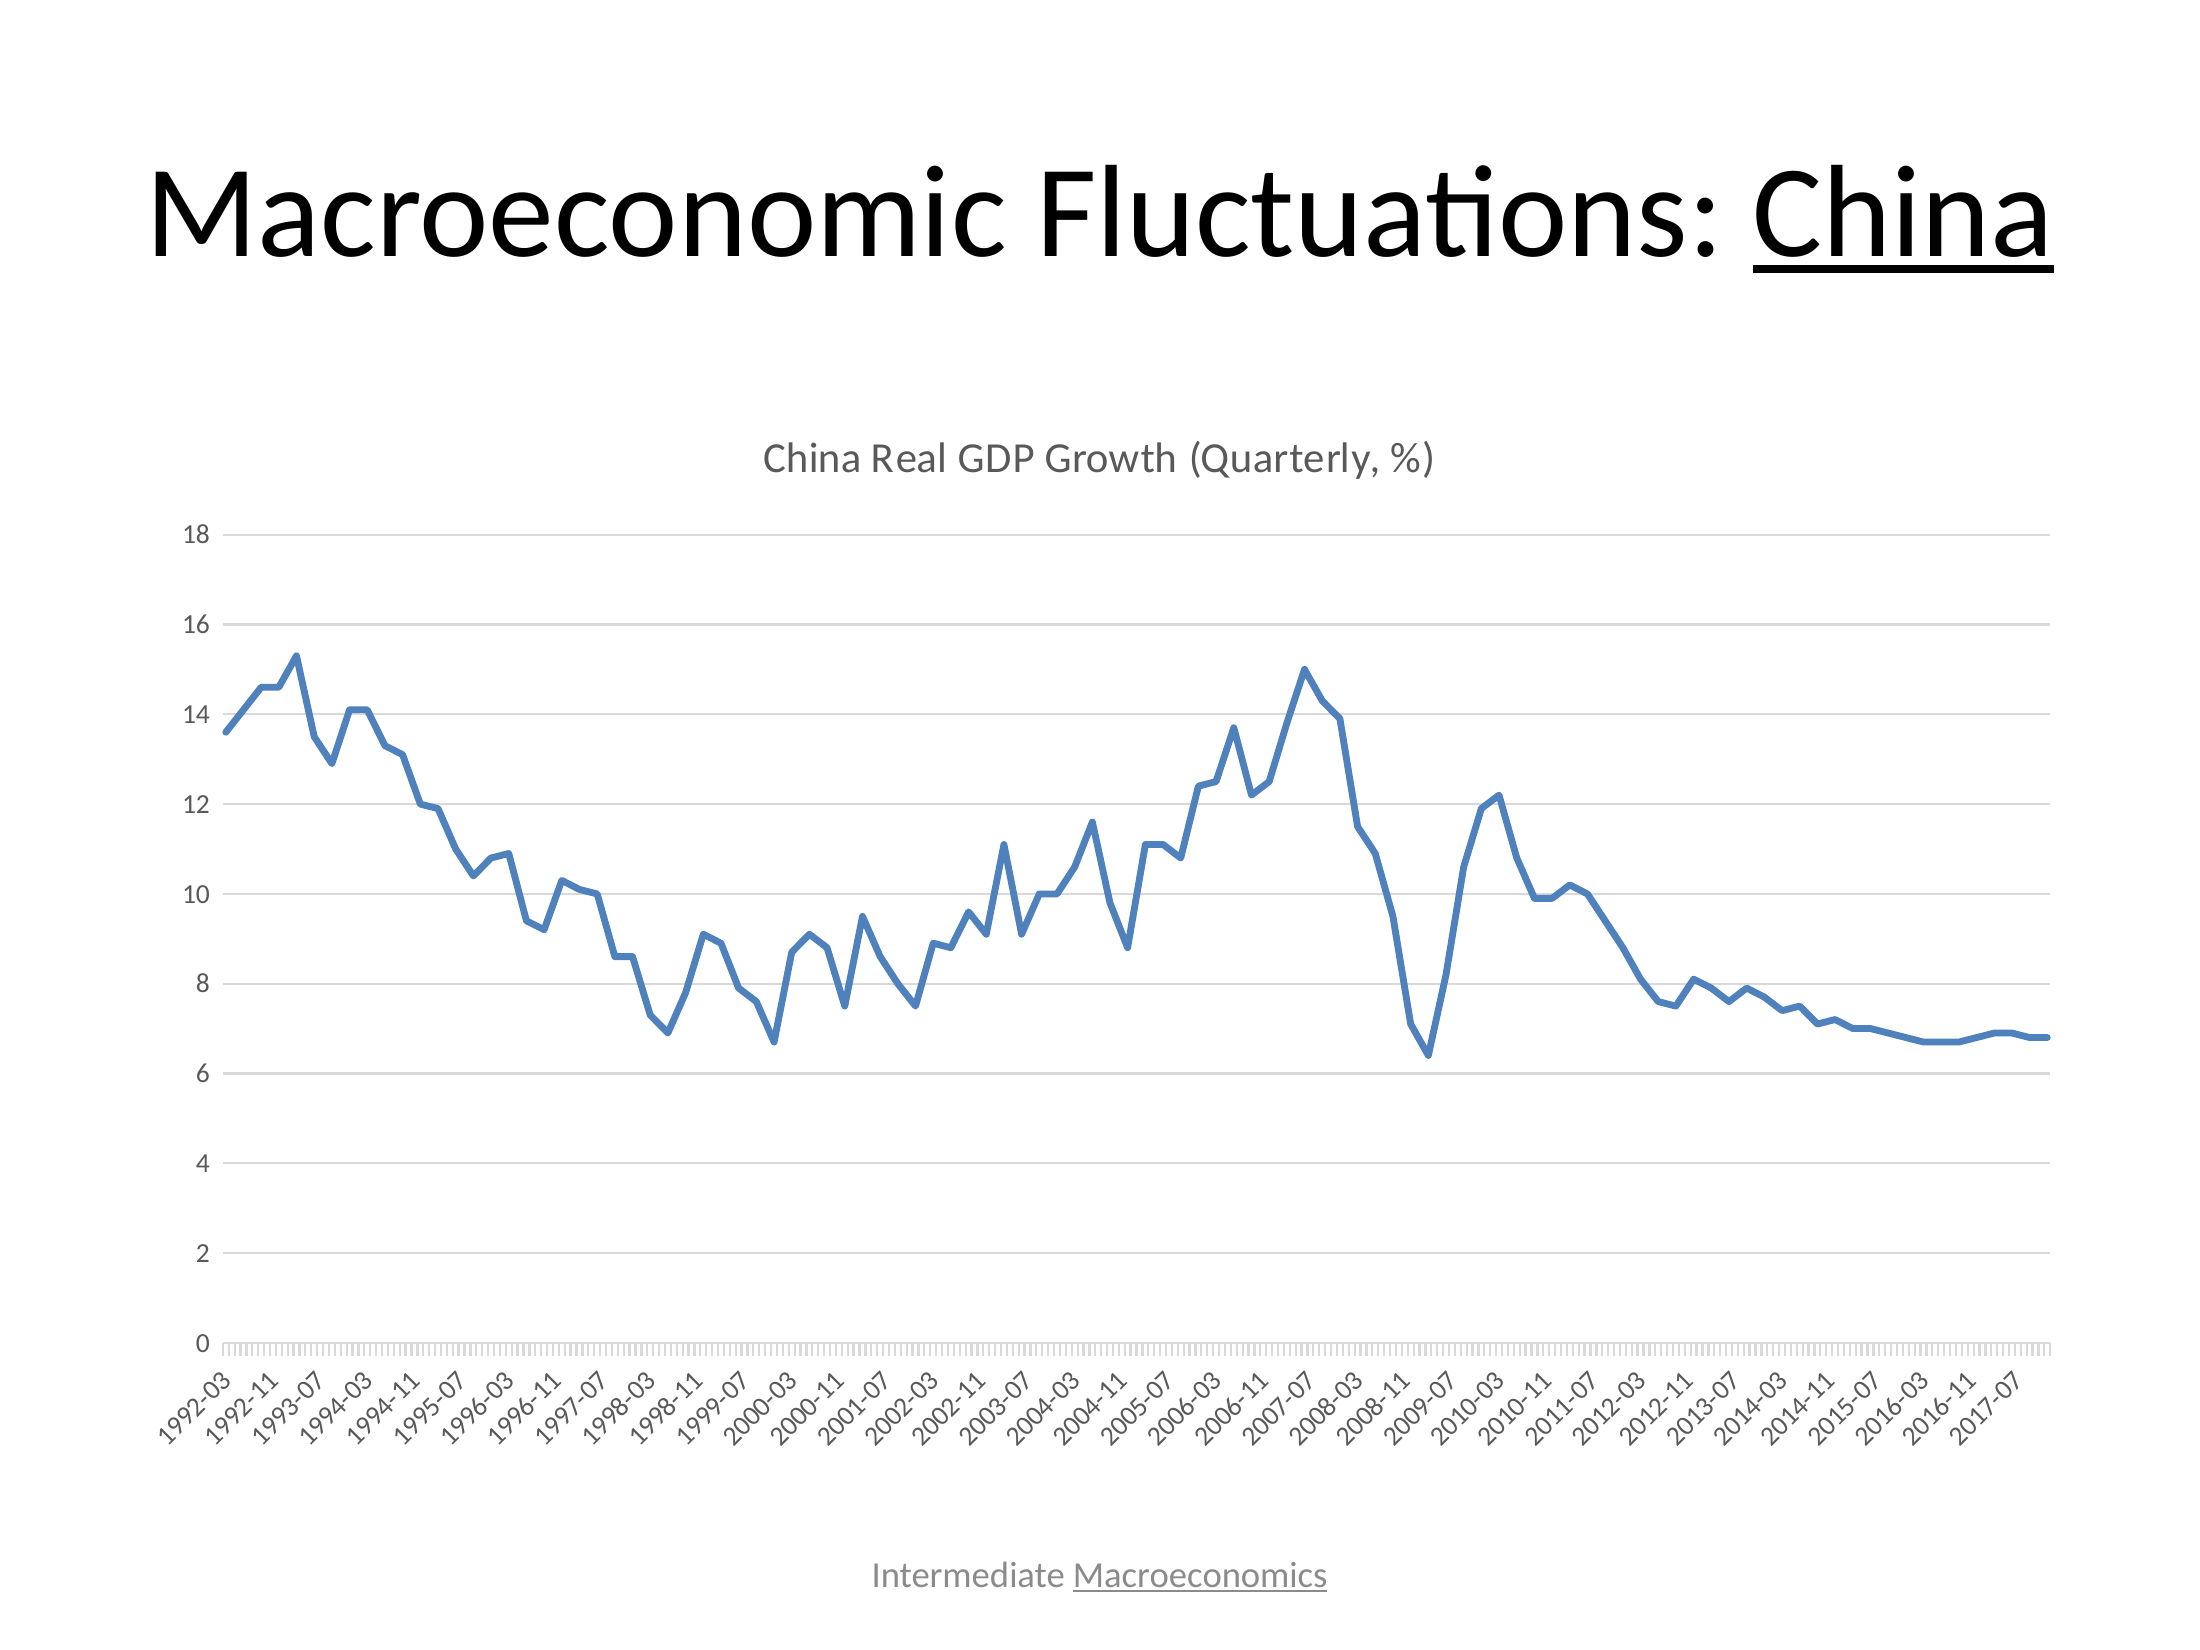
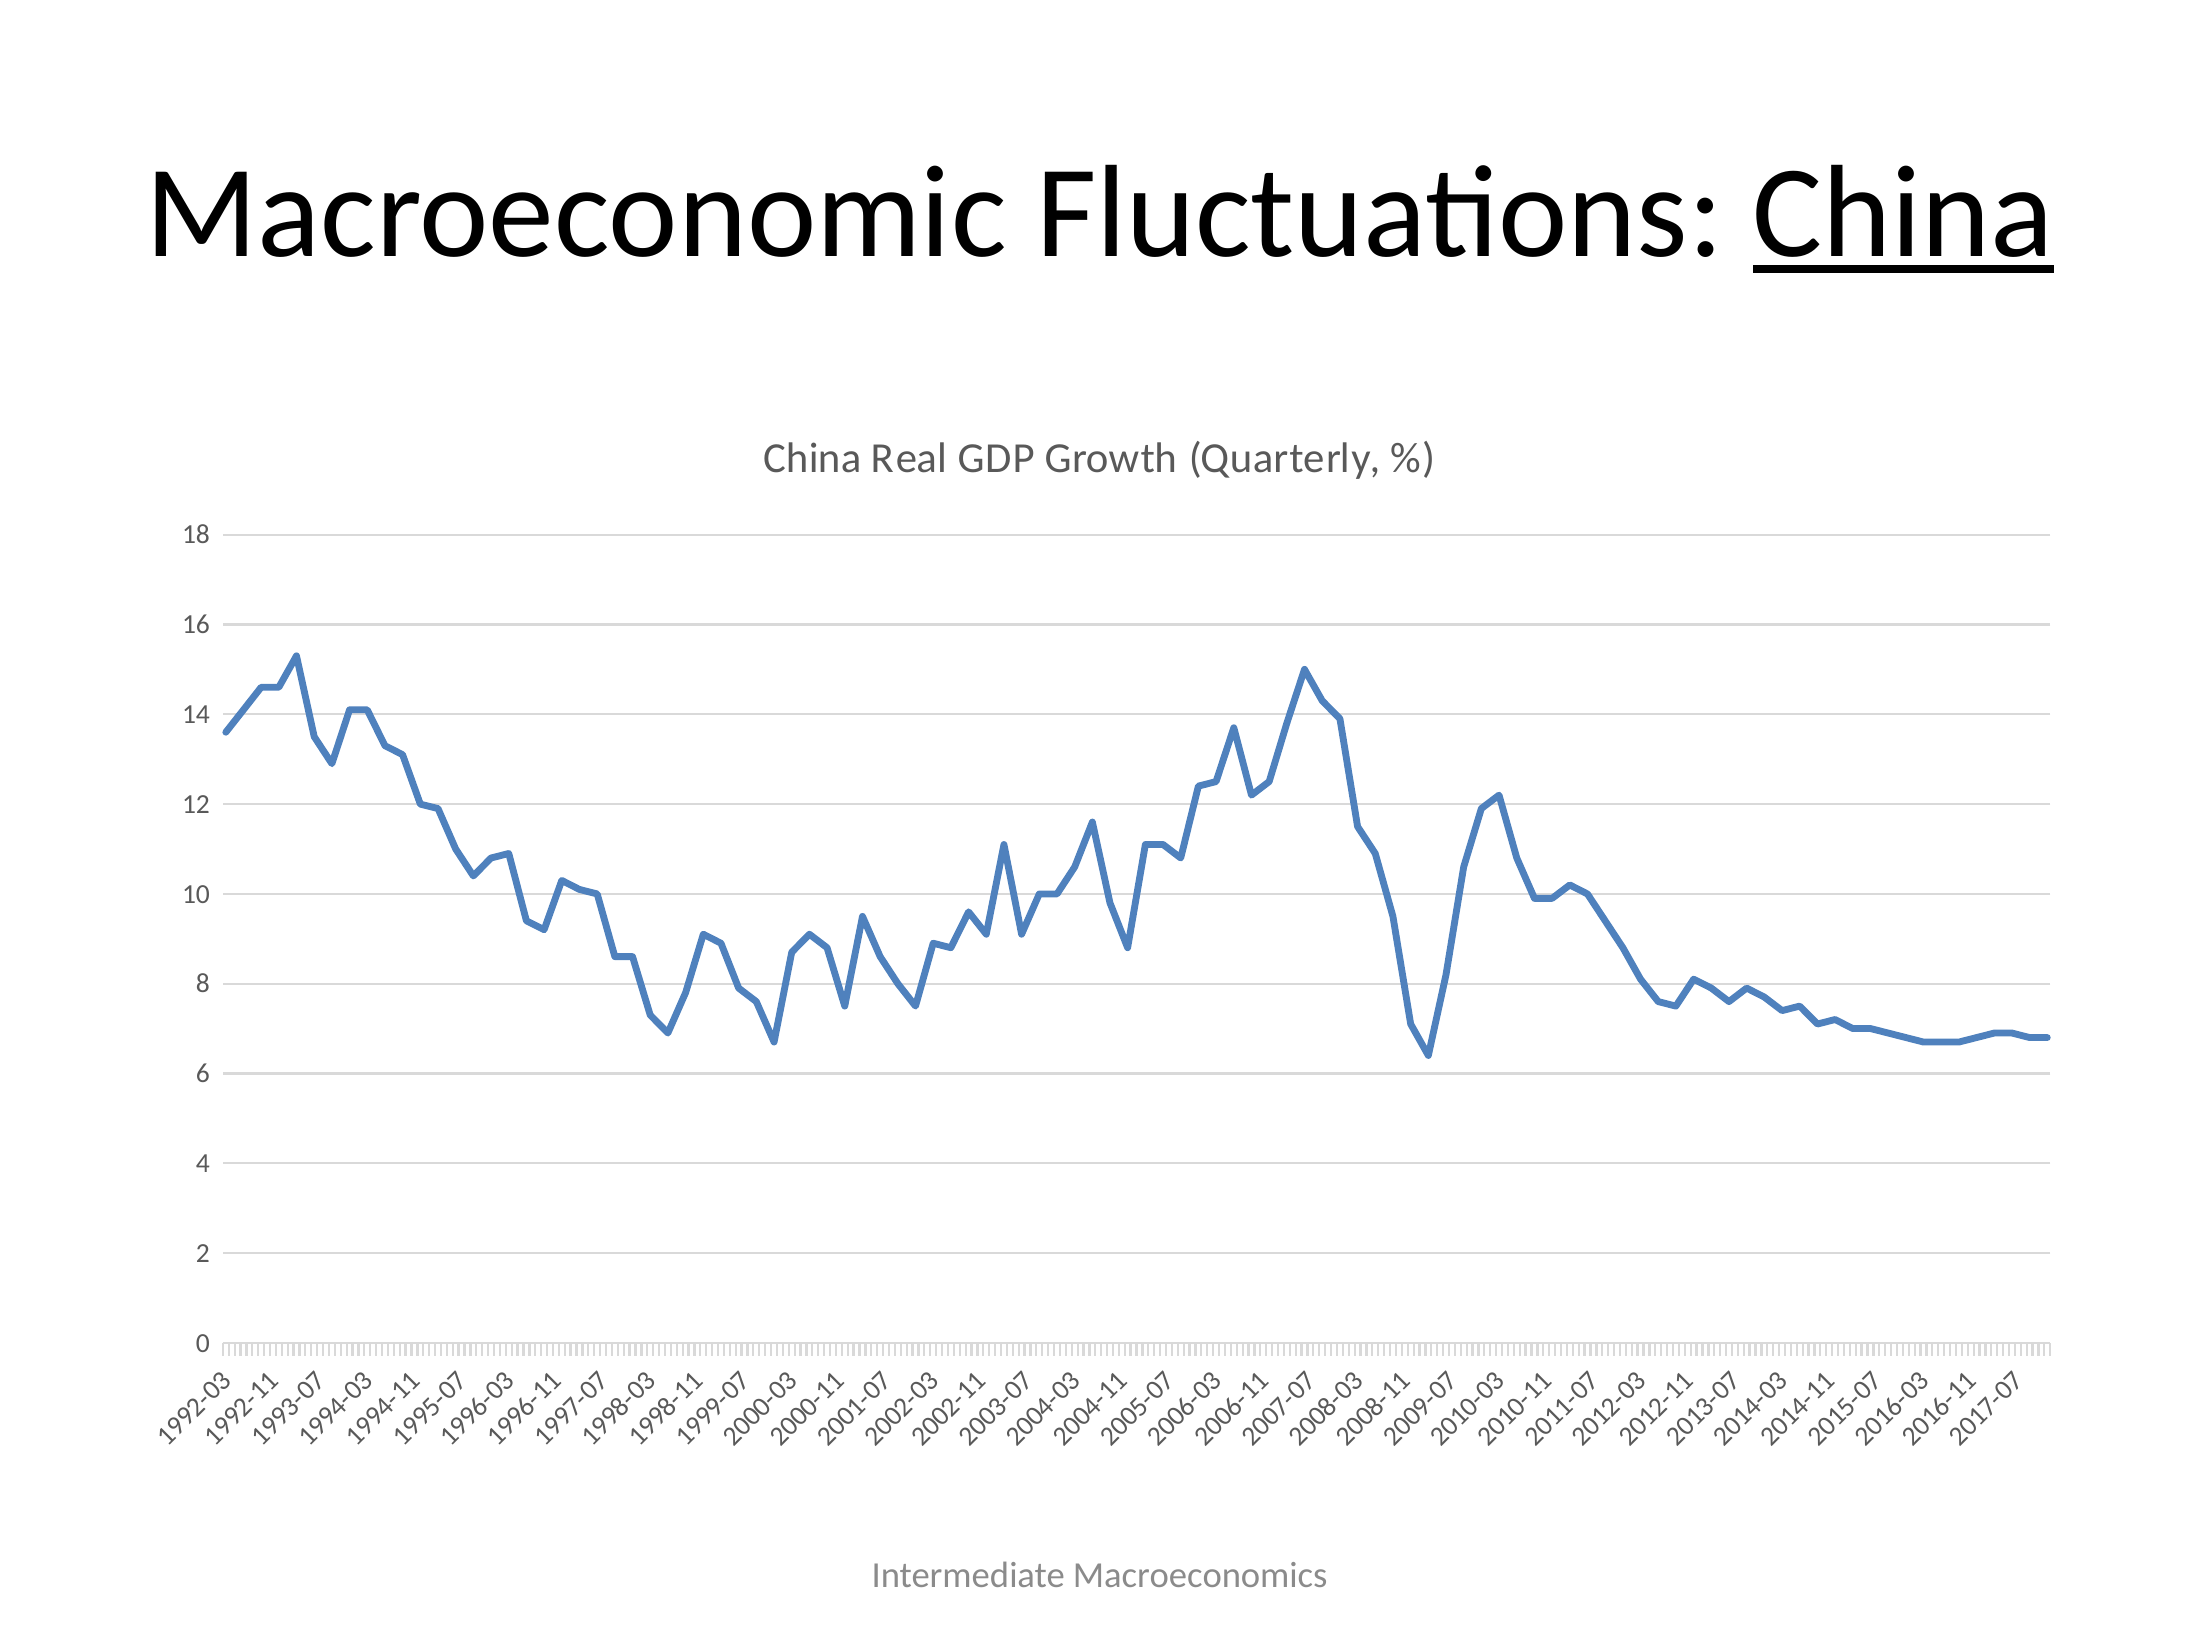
Macroeconomics underline: present -> none (1200, 1575)
